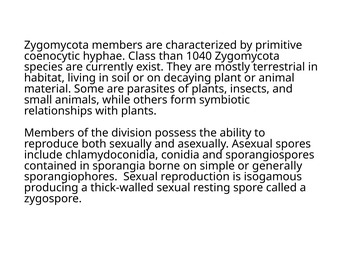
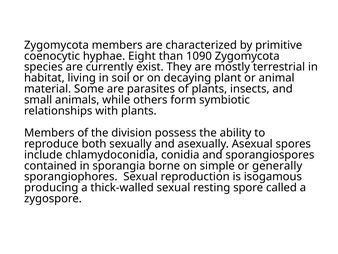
Class: Class -> Eight (142, 56)
1040: 1040 -> 1090 (199, 56)
